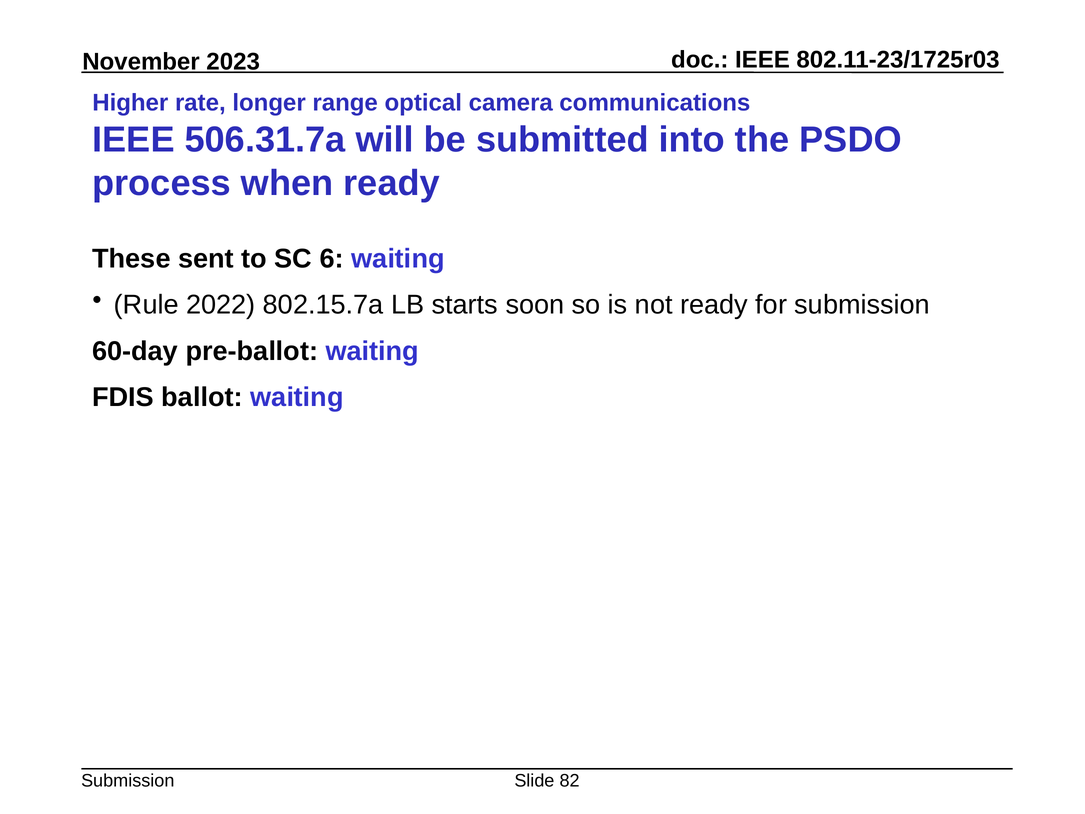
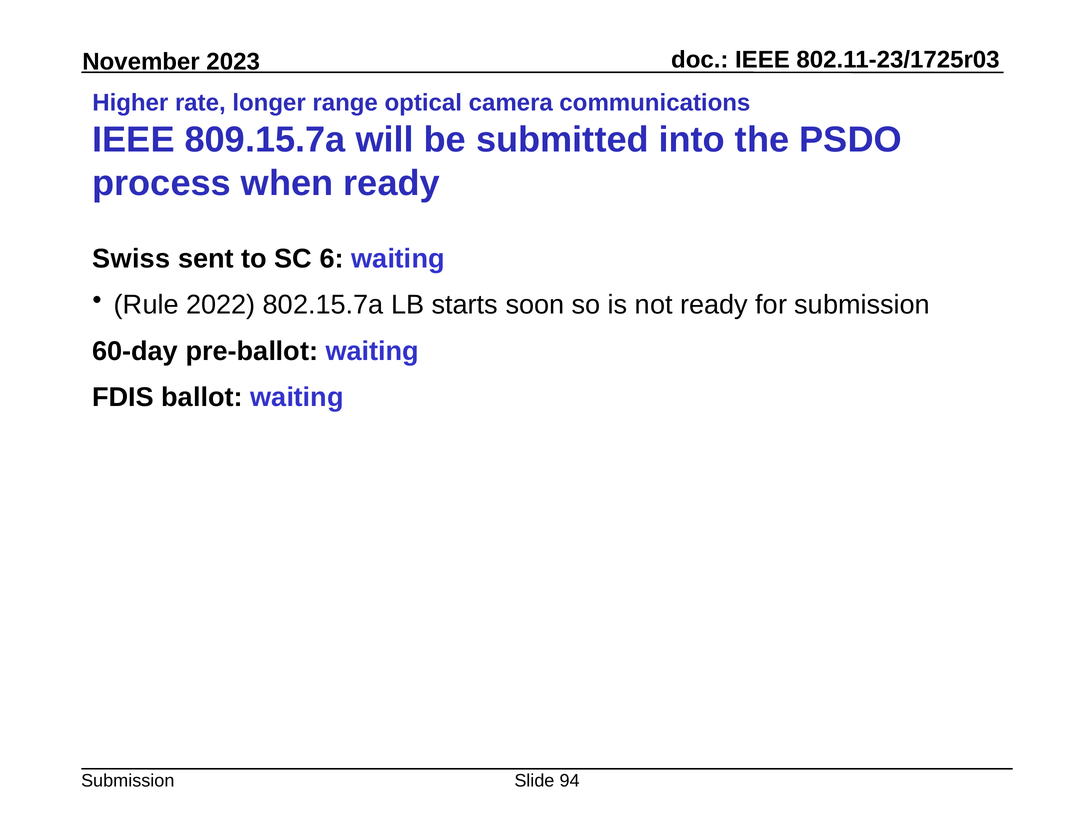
506.31.7a: 506.31.7a -> 809.15.7a (265, 140)
These: These -> Swiss (131, 259)
82: 82 -> 94 (570, 780)
